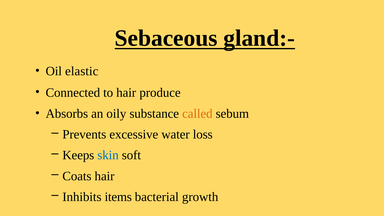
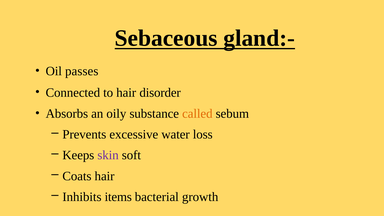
elastic: elastic -> passes (82, 71)
produce: produce -> disorder (160, 93)
skin colour: blue -> purple (108, 155)
